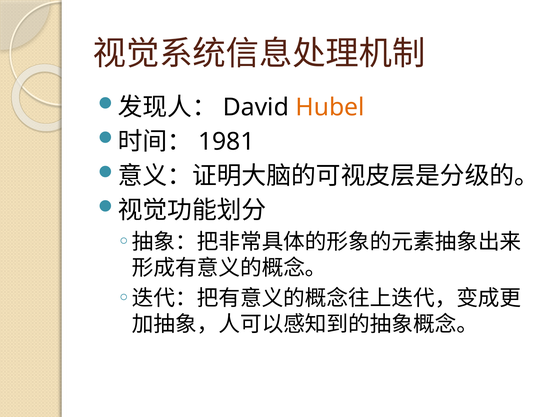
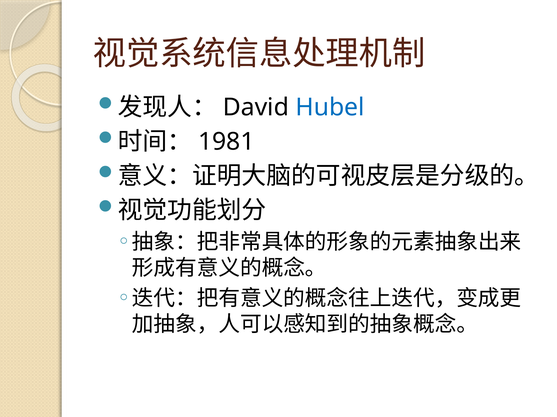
Hubel colour: orange -> blue (330, 108)
